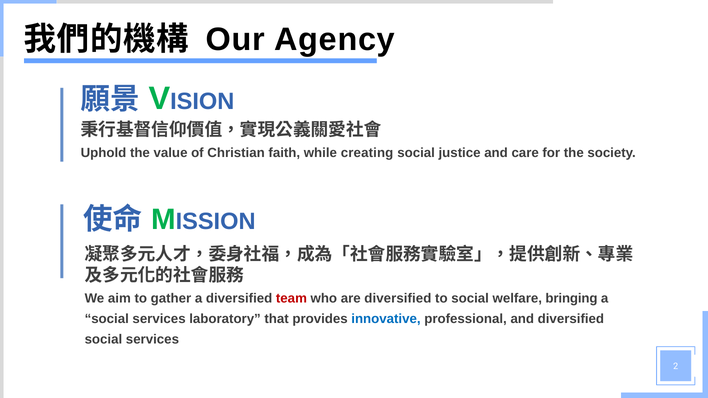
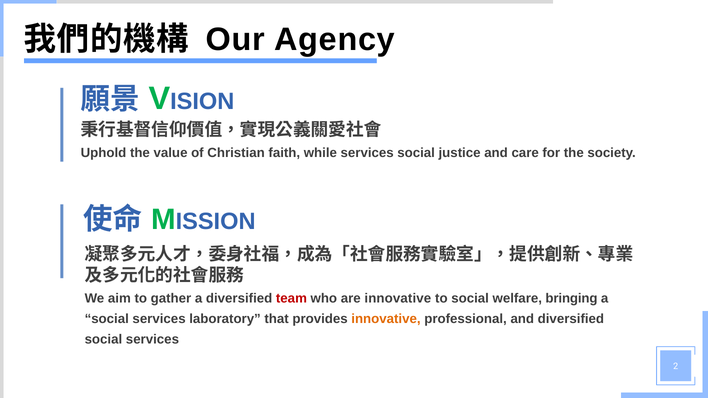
while creating: creating -> services (367, 153)
are diversified: diversified -> innovative (398, 298)
innovative colour: blue -> orange (386, 319)
